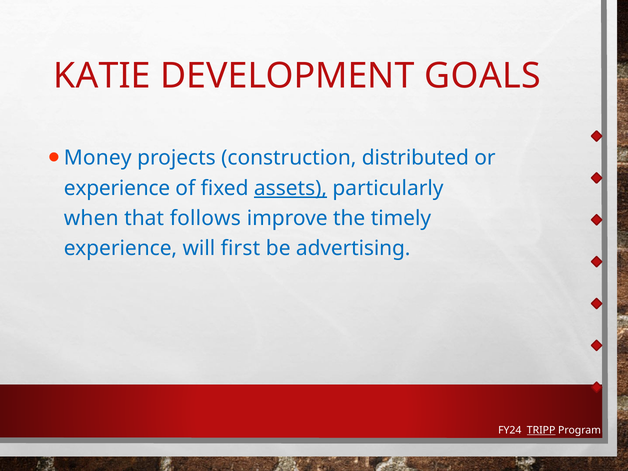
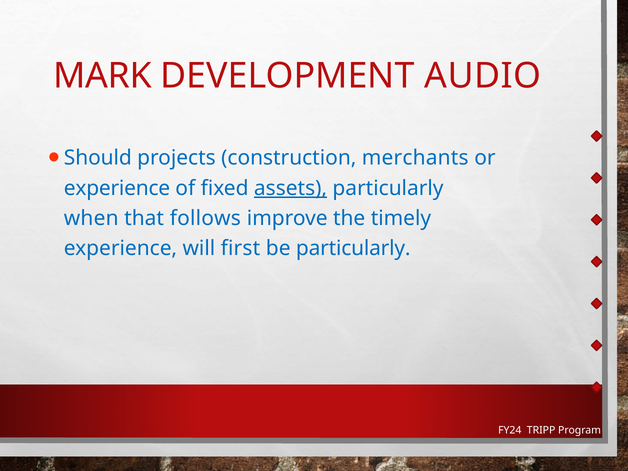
KATIE: KATIE -> MARK (102, 76)
GOALS: GOALS -> AUDIO (483, 76)
Money: Money -> Should (98, 158)
distributed: distributed -> merchants (415, 158)
be advertising: advertising -> particularly (353, 248)
TRIPP underline: present -> none (541, 430)
